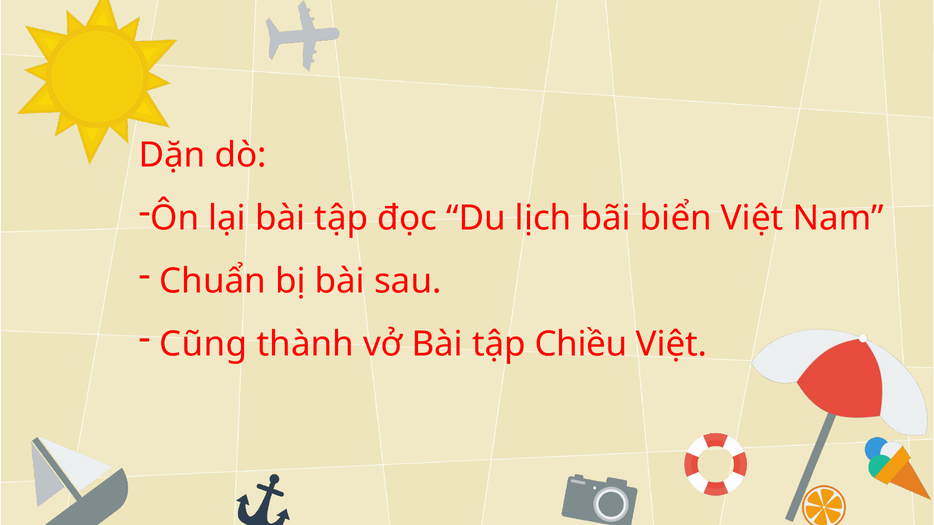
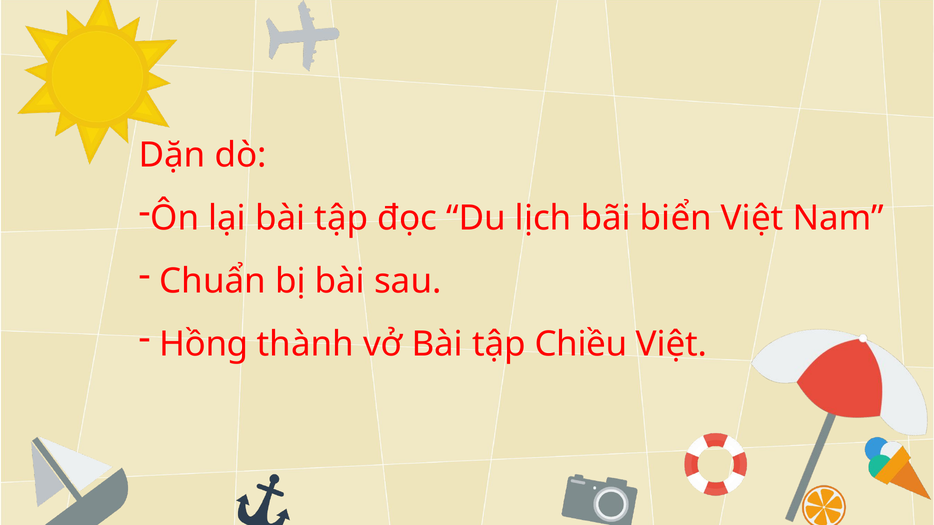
Cũng: Cũng -> Hồng (204, 344)
